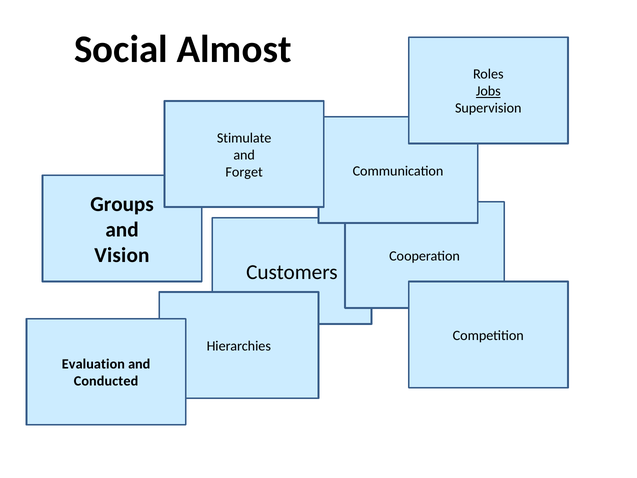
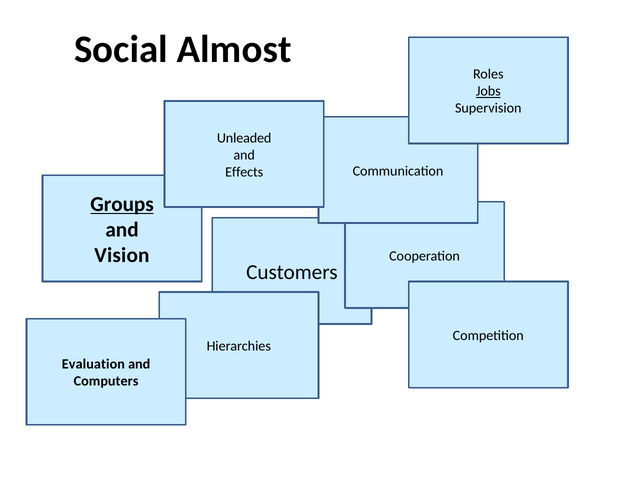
Stimulate: Stimulate -> Unleaded (244, 138)
Forget: Forget -> Effects (244, 172)
Groups underline: none -> present (122, 204)
Conducted: Conducted -> Computers (106, 381)
